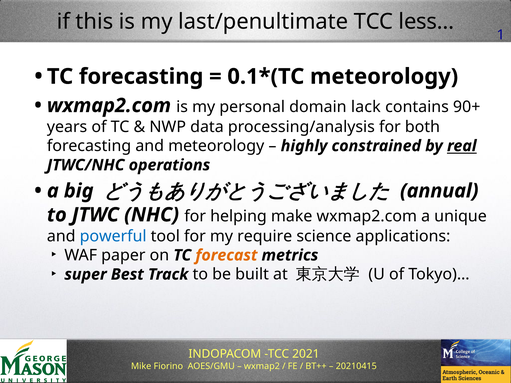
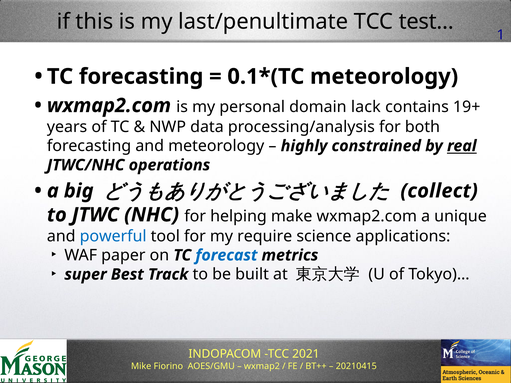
less…: less… -> test… (426, 22)
90+: 90+ -> 19+ (467, 107)
annual: annual -> collect (439, 191)
forecast colour: orange -> blue (226, 255)
